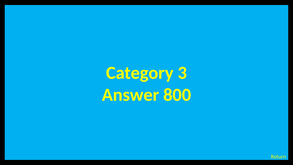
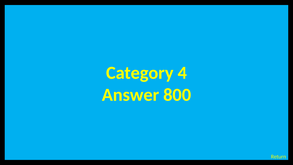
3: 3 -> 4 (182, 73)
